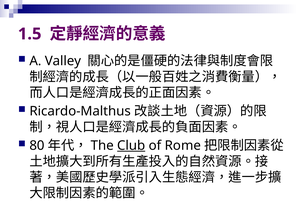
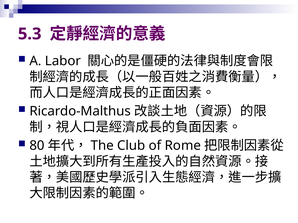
1.5: 1.5 -> 5.3 (30, 34)
Valley: Valley -> Labor (63, 61)
Club underline: present -> none (131, 146)
